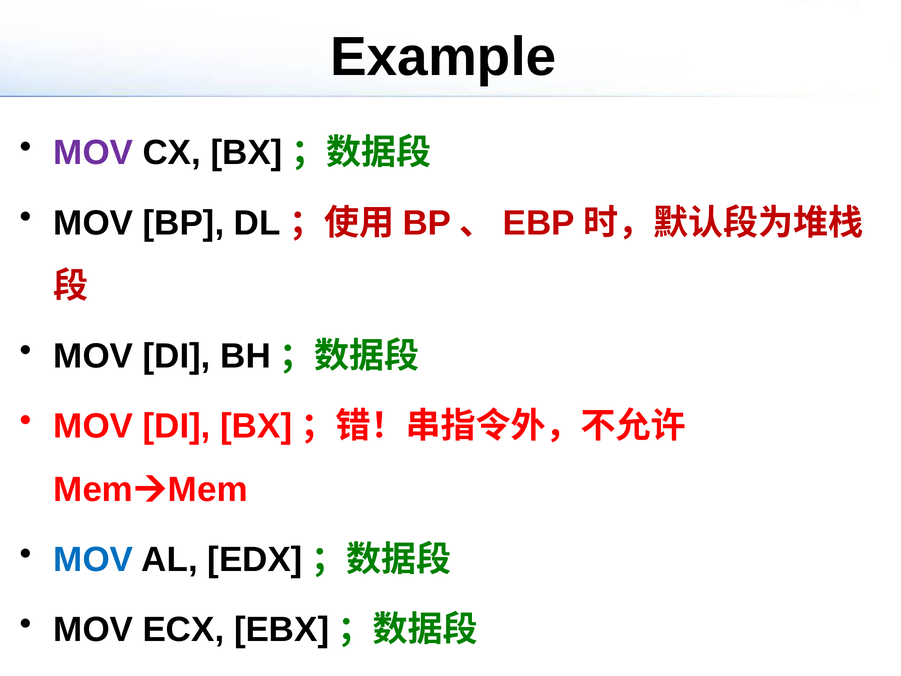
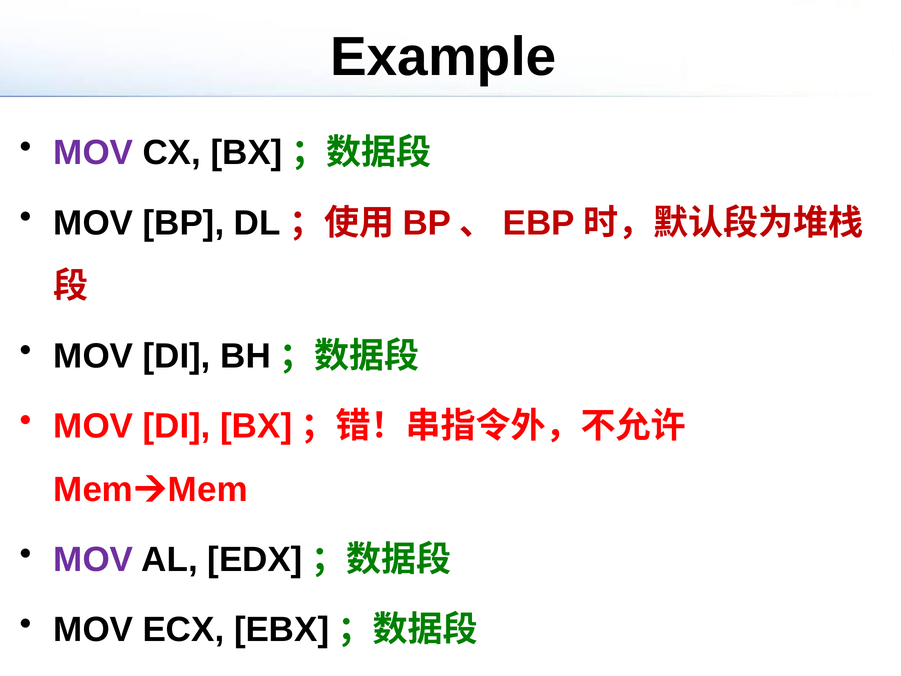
MOV colour: blue -> purple (93, 559)
